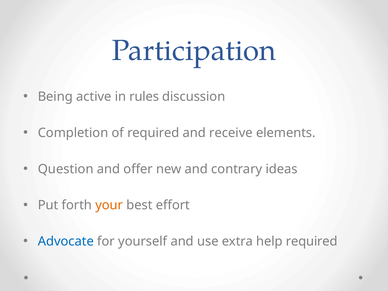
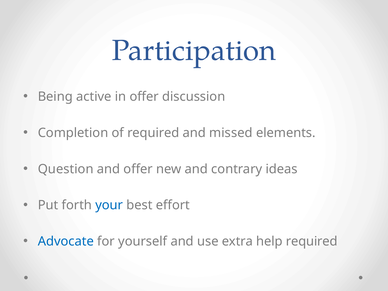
in rules: rules -> offer (144, 97)
receive: receive -> missed (231, 133)
your colour: orange -> blue (109, 205)
